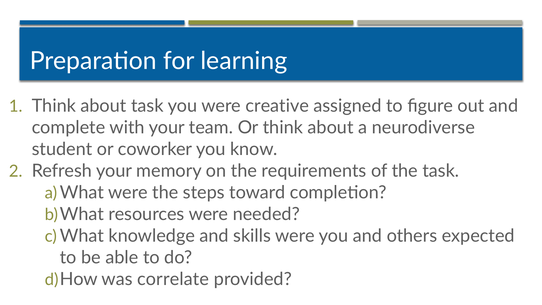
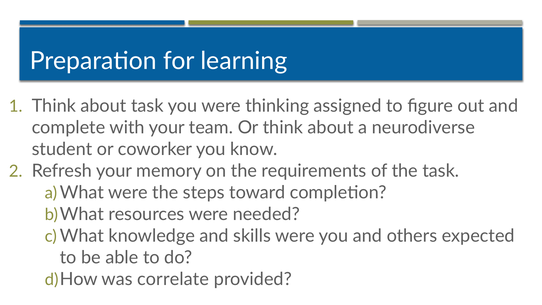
creative: creative -> thinking (277, 106)
